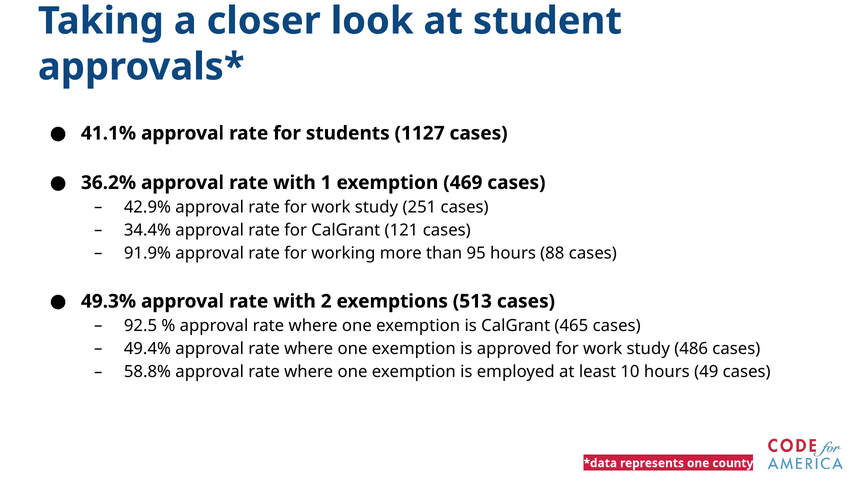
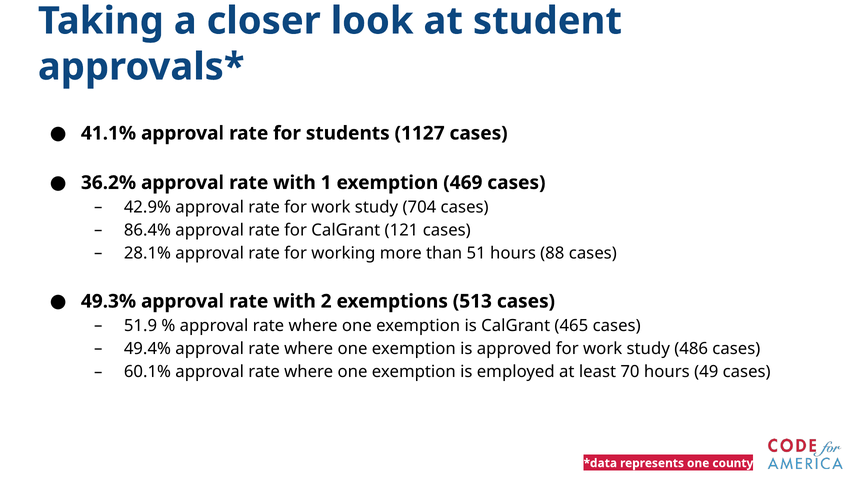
251: 251 -> 704 (419, 207)
34.4%: 34.4% -> 86.4% (147, 230)
91.9%: 91.9% -> 28.1% (147, 253)
95: 95 -> 51 (476, 253)
92.5: 92.5 -> 51.9 (141, 325)
58.8%: 58.8% -> 60.1% (147, 372)
10: 10 -> 70 (630, 372)
